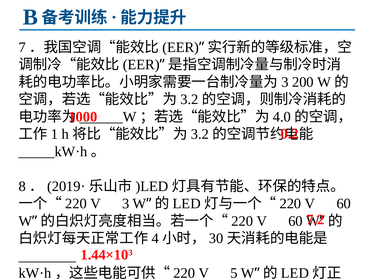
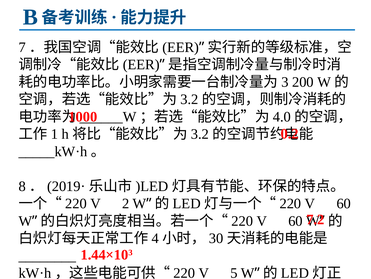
V 3: 3 -> 2 (126, 203)
